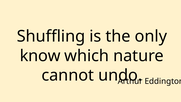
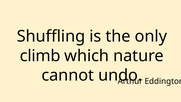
know: know -> climb (40, 56)
